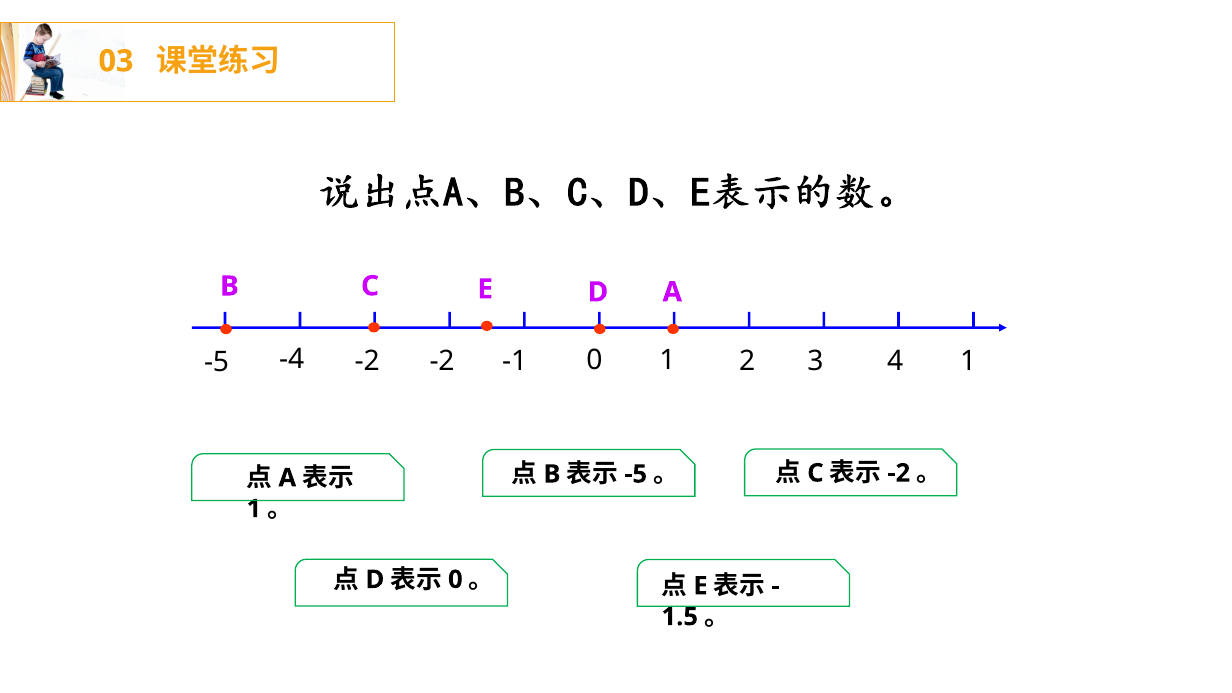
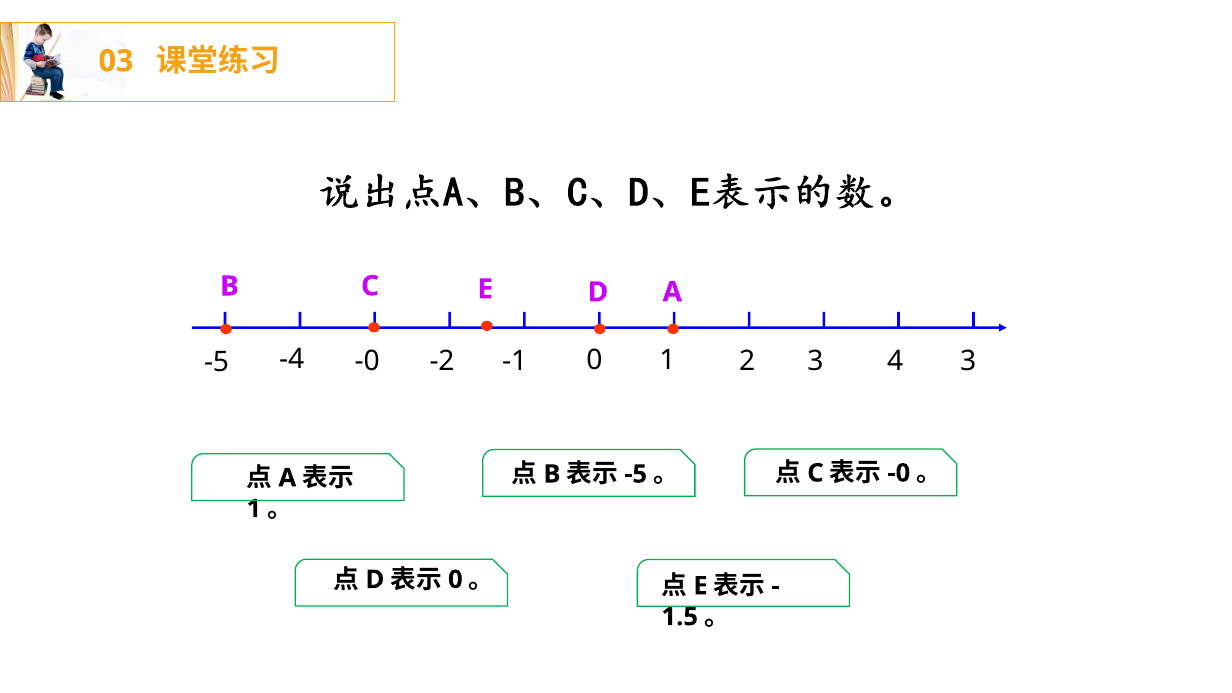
-4 1: 1 -> 3 (968, 361)
-2: -2 -> -0 (367, 361)
-2: -2 -> -0 (899, 473)
